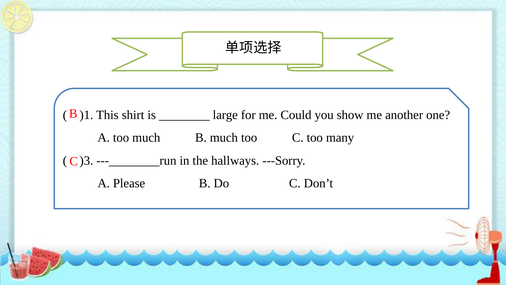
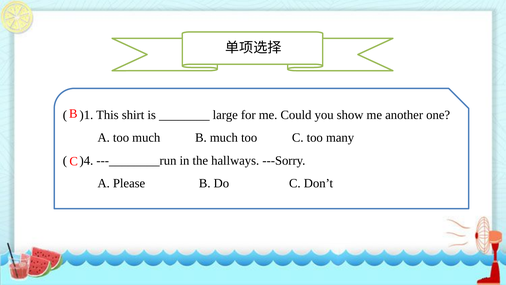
)3: )3 -> )4 (86, 160)
